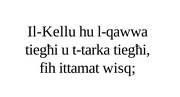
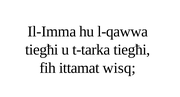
Il-Kellu: Il-Kellu -> Il-Imma (52, 31)
